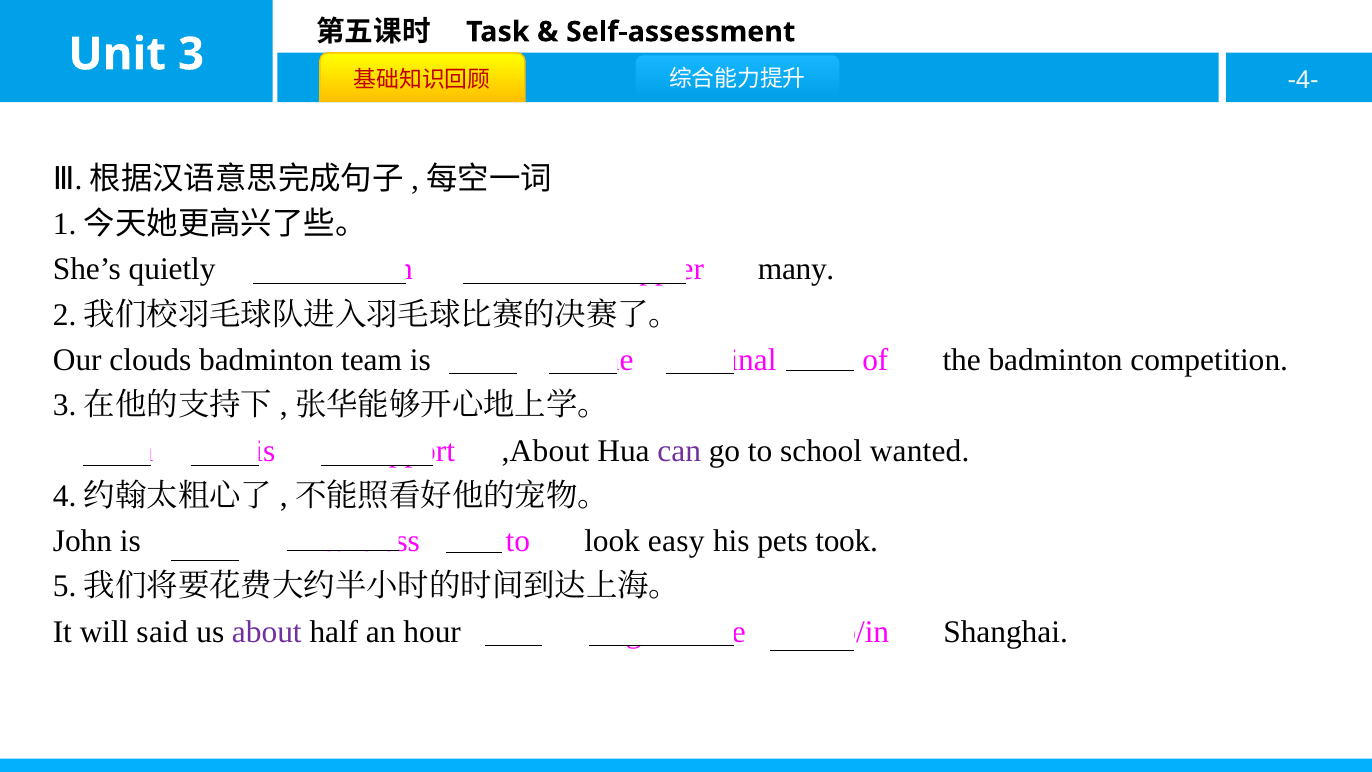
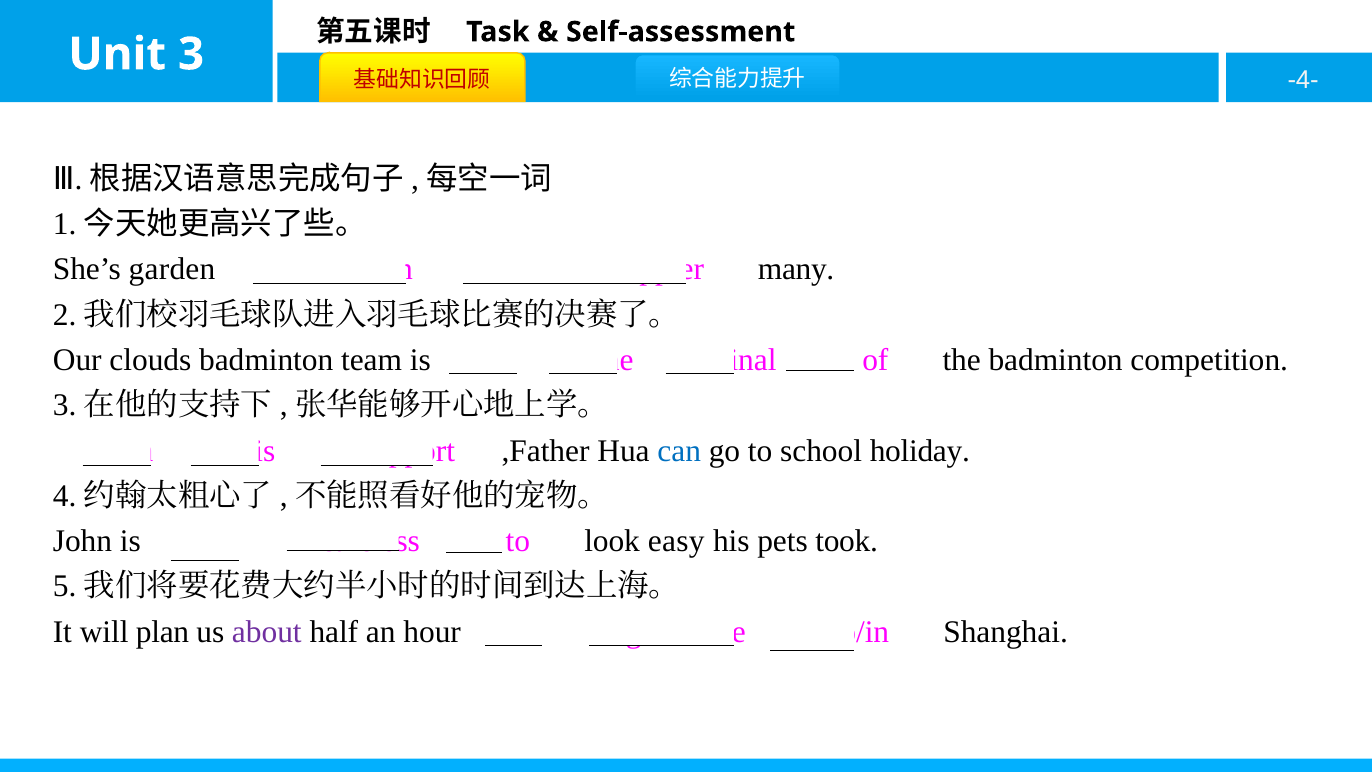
quietly: quietly -> garden (172, 270)
,About: ,About -> ,Father (546, 451)
can colour: purple -> blue (679, 451)
wanted: wanted -> holiday (920, 451)
said: said -> plan (163, 632)
